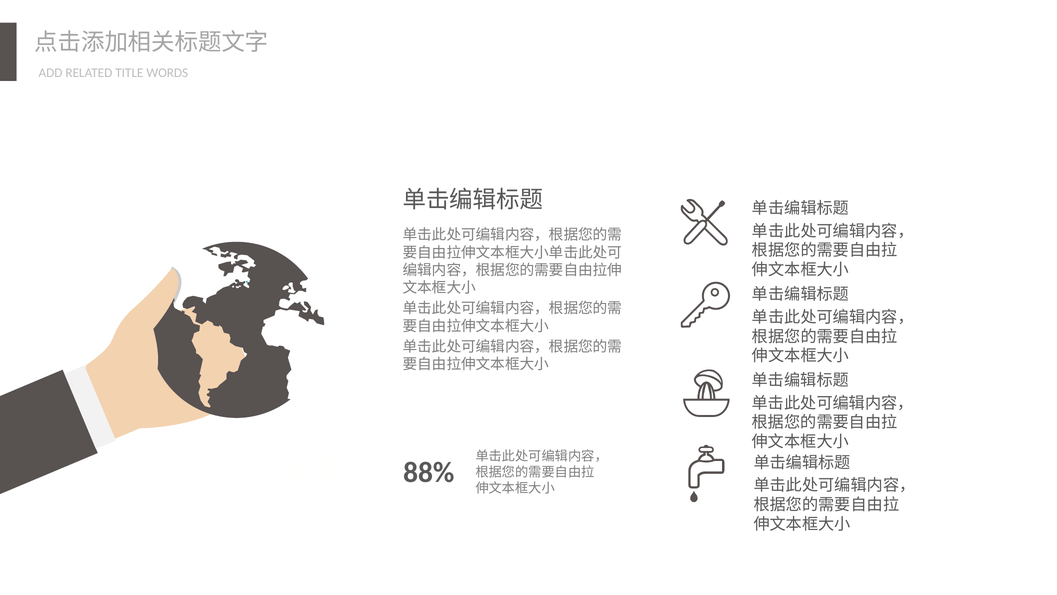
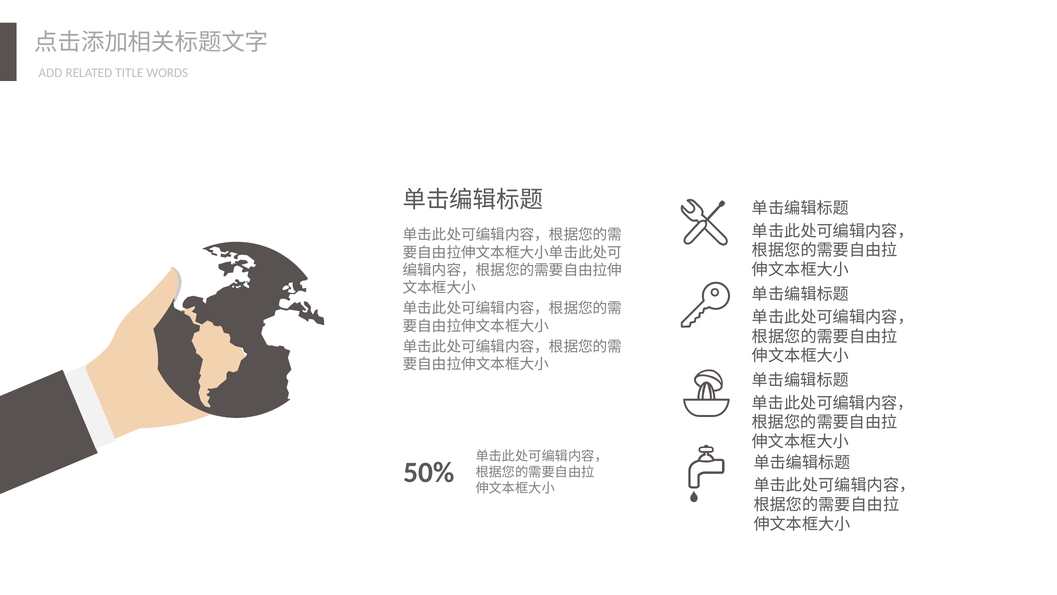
88%: 88% -> 50% (429, 472)
